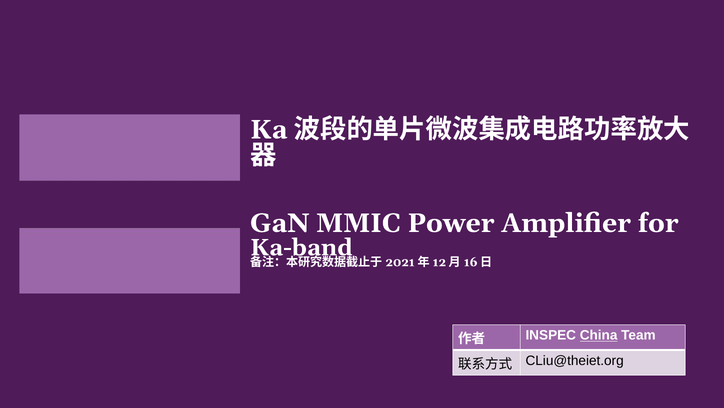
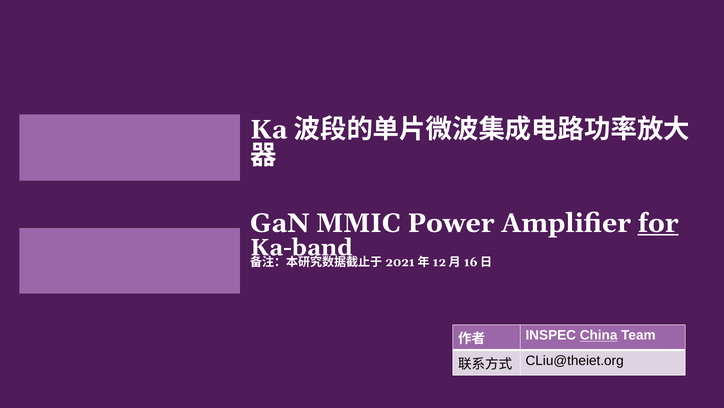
for underline: none -> present (658, 223)
